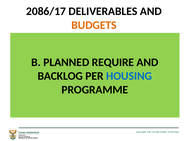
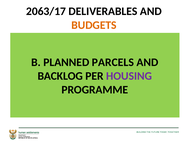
2086/17: 2086/17 -> 2063/17 (46, 11)
REQUIRE: REQUIRE -> PARCELS (113, 62)
HOUSING colour: blue -> purple (129, 76)
